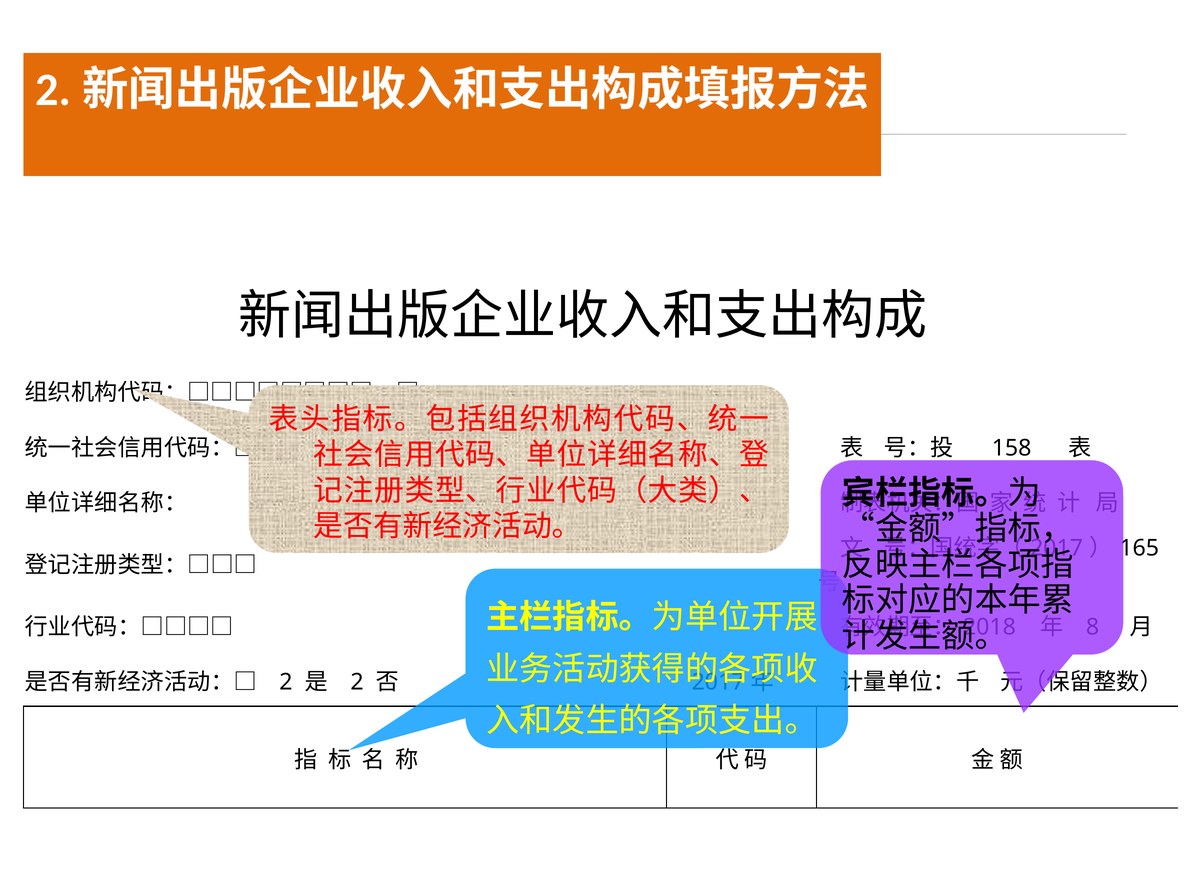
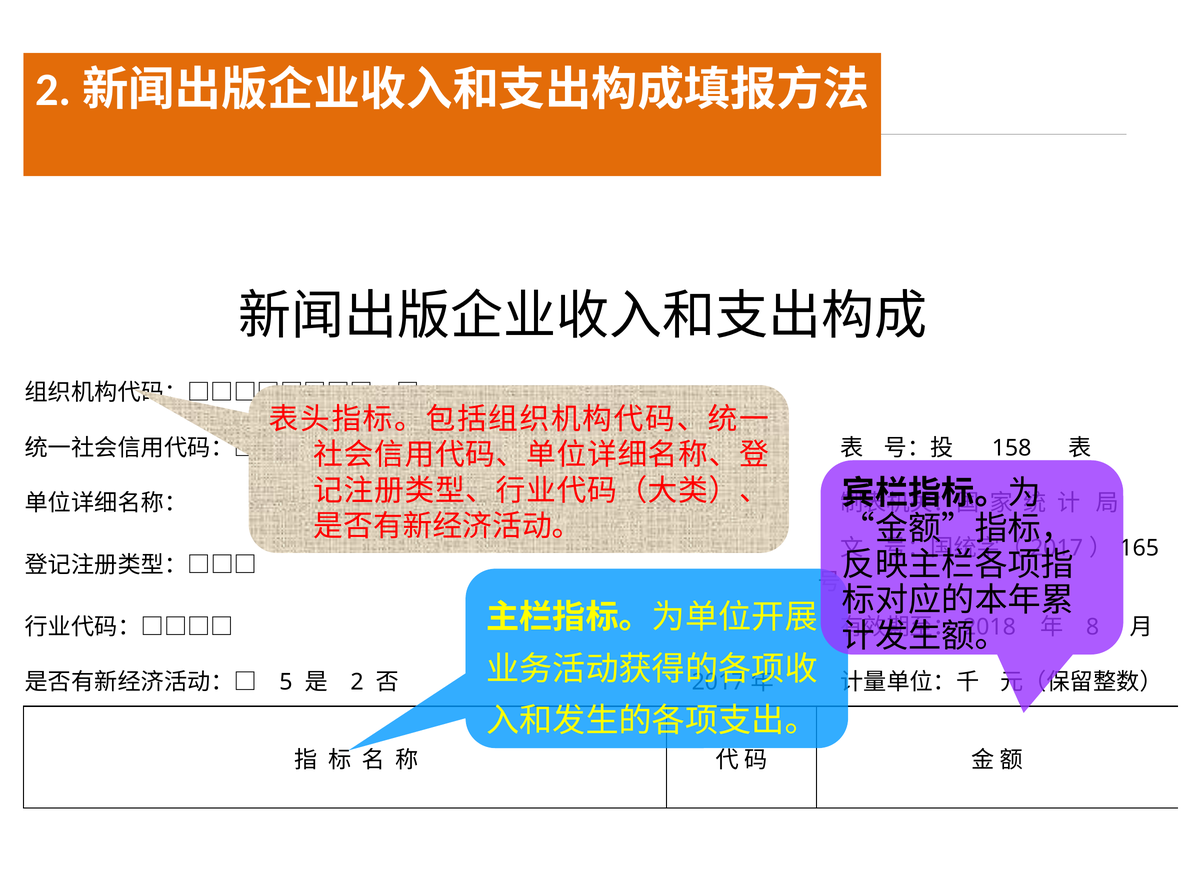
2: 2 -> 5 (286, 682)
